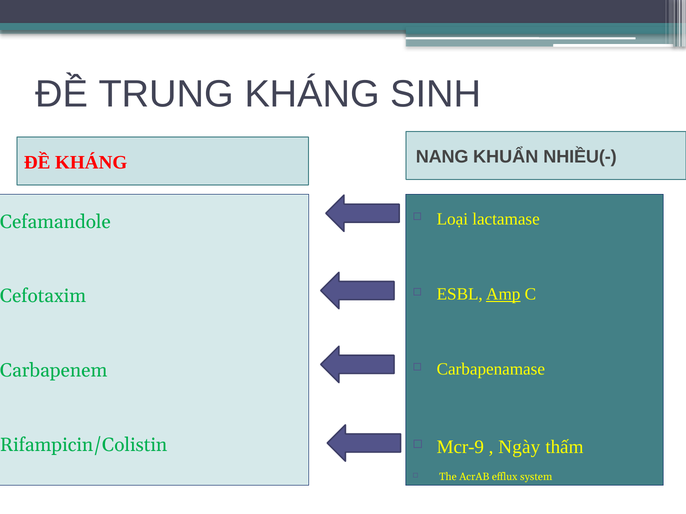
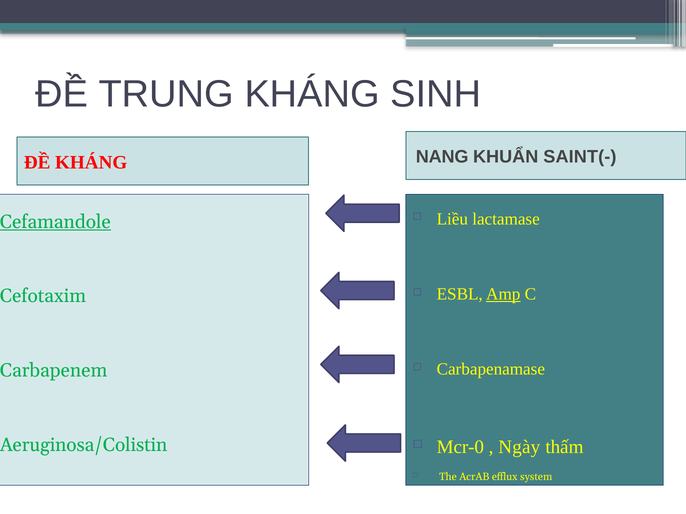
NHIỀU(-: NHIỀU(- -> SAINT(- (580, 157)
Loại: Loại -> Liều (452, 220)
Cefamandole underline: none -> present (55, 222)
Rifampicin/Colistin: Rifampicin/Colistin -> Aeruginosa/Colistin (84, 445)
Mcr-9: Mcr-9 -> Mcr-0 (460, 447)
